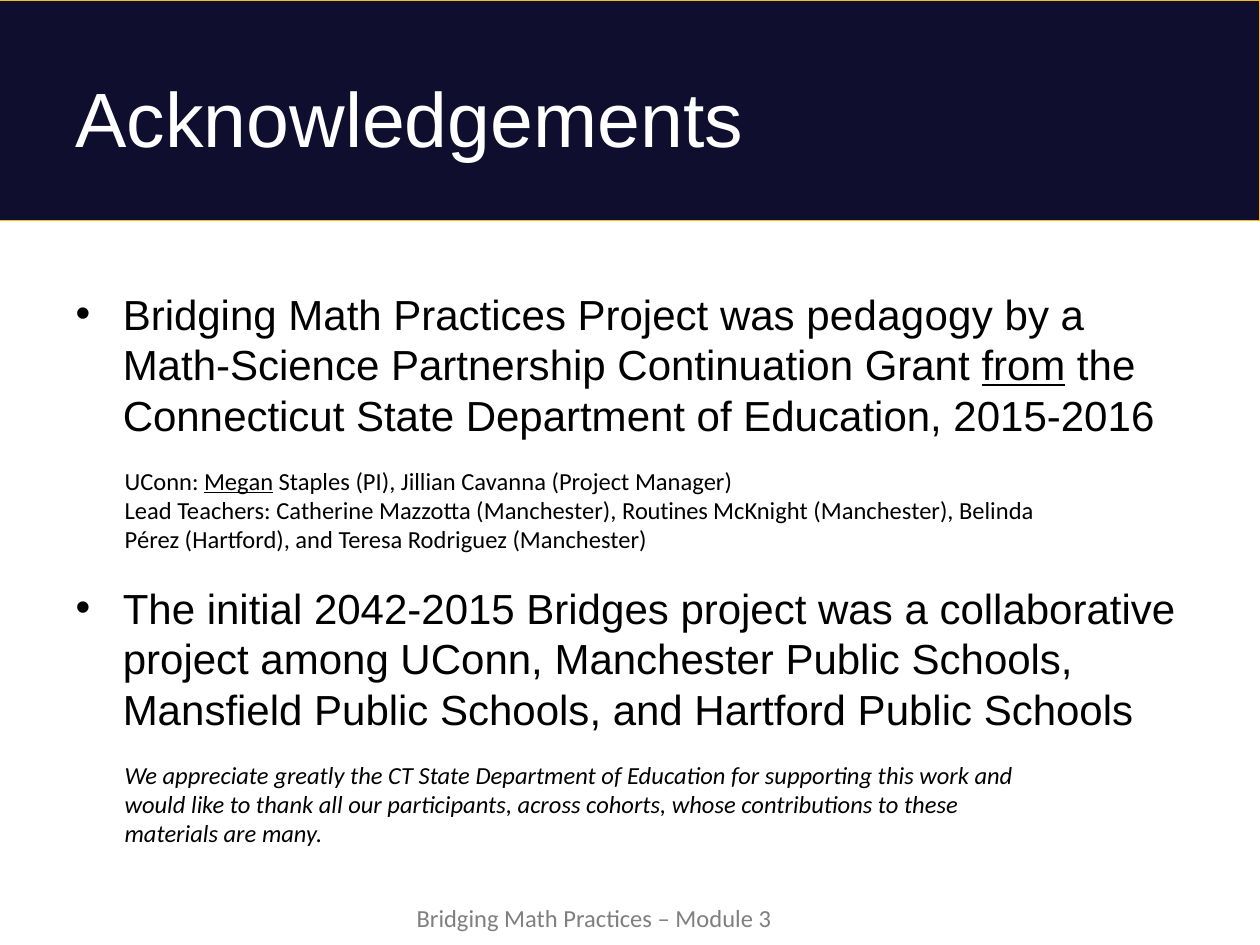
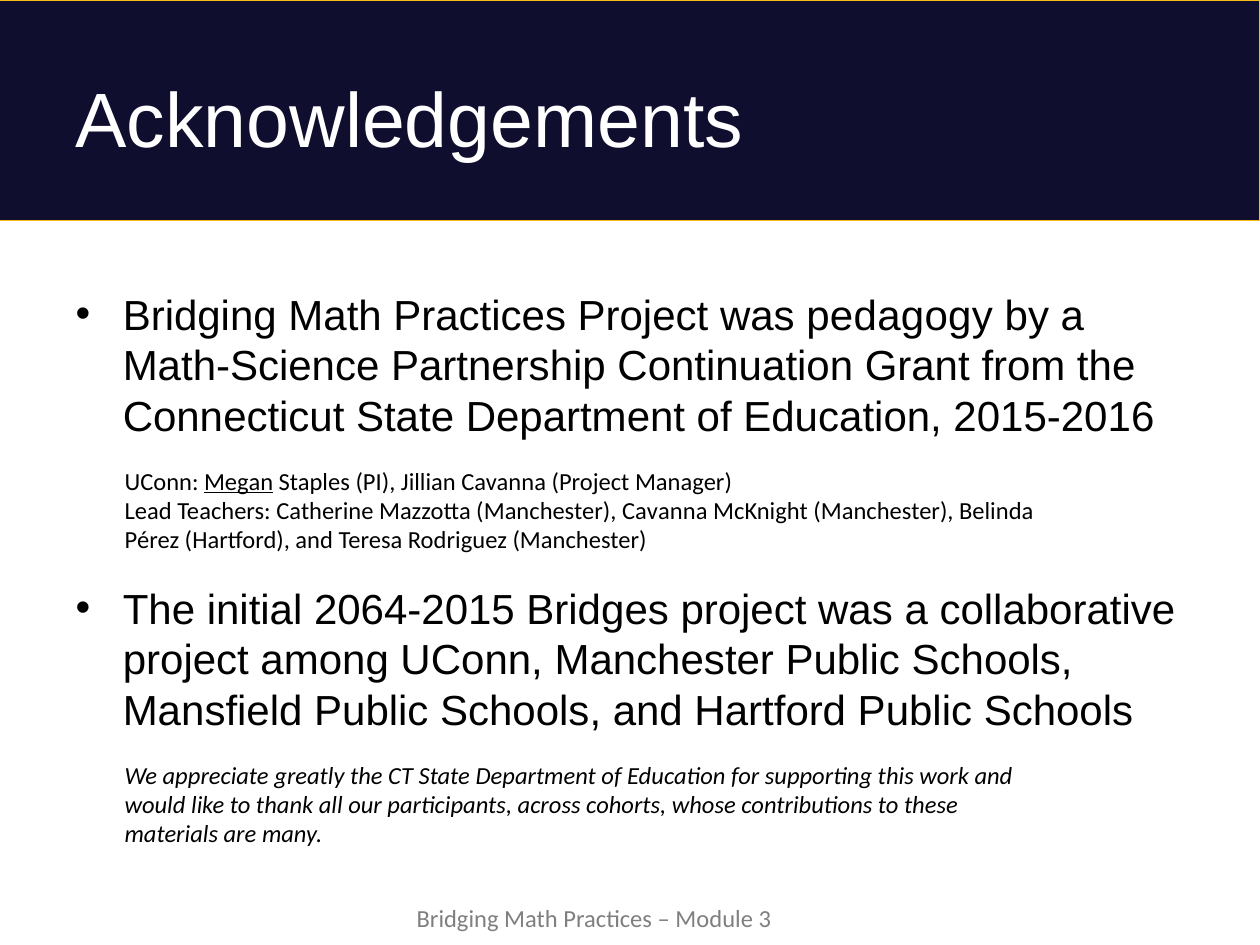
from underline: present -> none (1023, 367)
Manchester Routines: Routines -> Cavanna (665, 511)
2042-2015: 2042-2015 -> 2064-2015 (414, 610)
